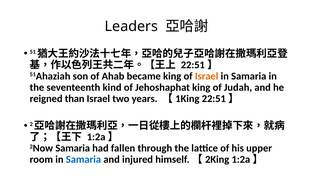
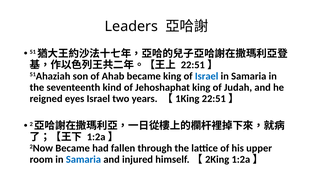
Israel colour: orange -> blue (207, 76)
than: than -> eyes (75, 99)
2Now Samaria: Samaria -> Became (73, 148)
